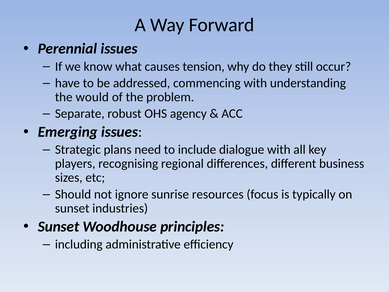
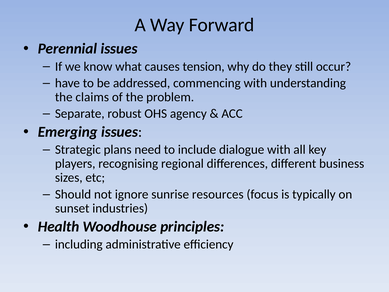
would: would -> claims (92, 97)
Sunset: Sunset -> Health (59, 226)
